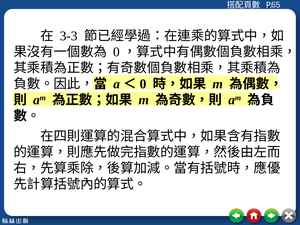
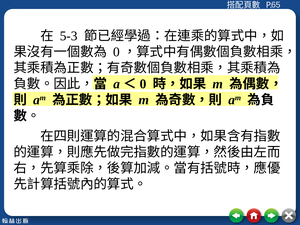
3-3: 3-3 -> 5-3 (69, 36)
